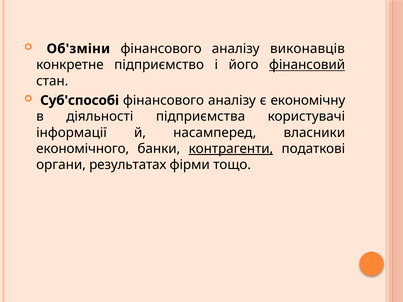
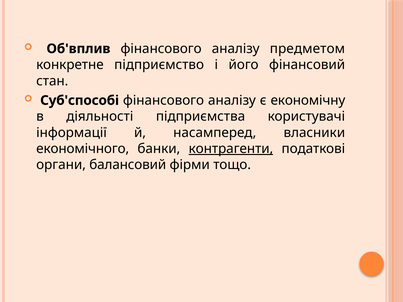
Об'зміни: Об'зміни -> Об'вплив (78, 49)
виконавців: виконавців -> предметом (307, 49)
фінансовий underline: present -> none (307, 65)
результатах: результатах -> балансовий (128, 165)
